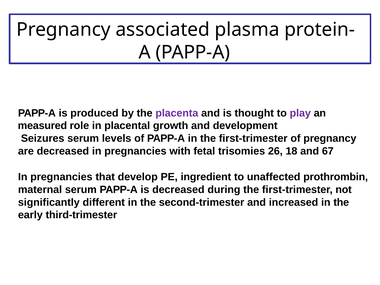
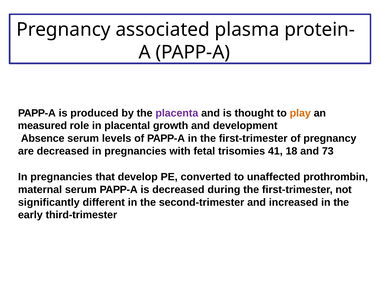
play colour: purple -> orange (300, 113)
Seizures: Seizures -> Absence (43, 138)
26: 26 -> 41 (275, 151)
67: 67 -> 73 (328, 151)
ingredient: ingredient -> converted (206, 177)
